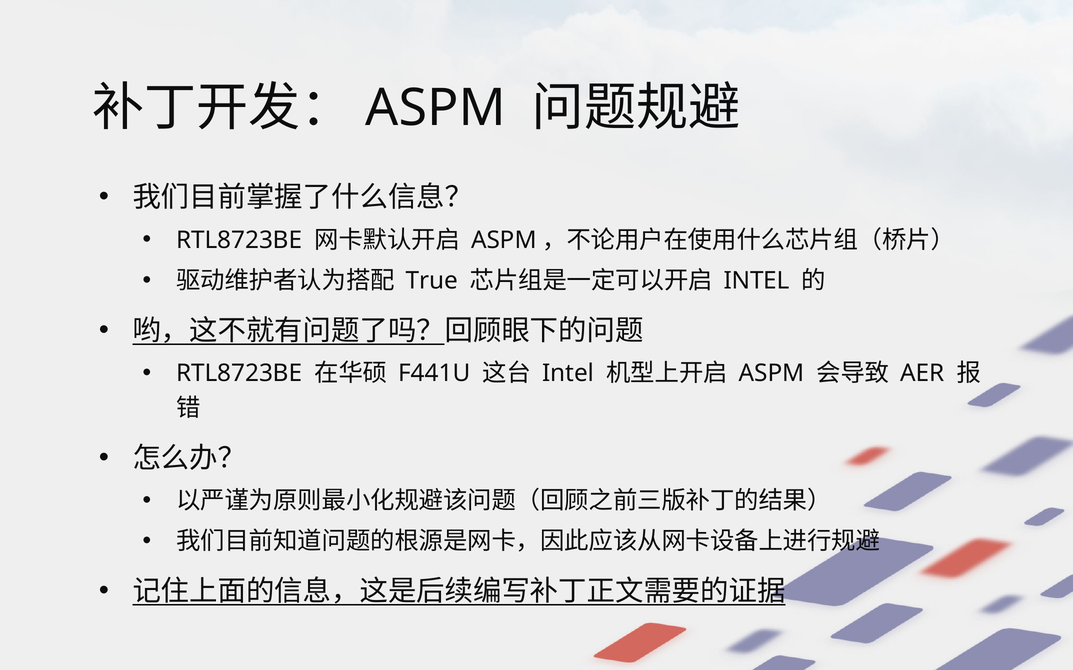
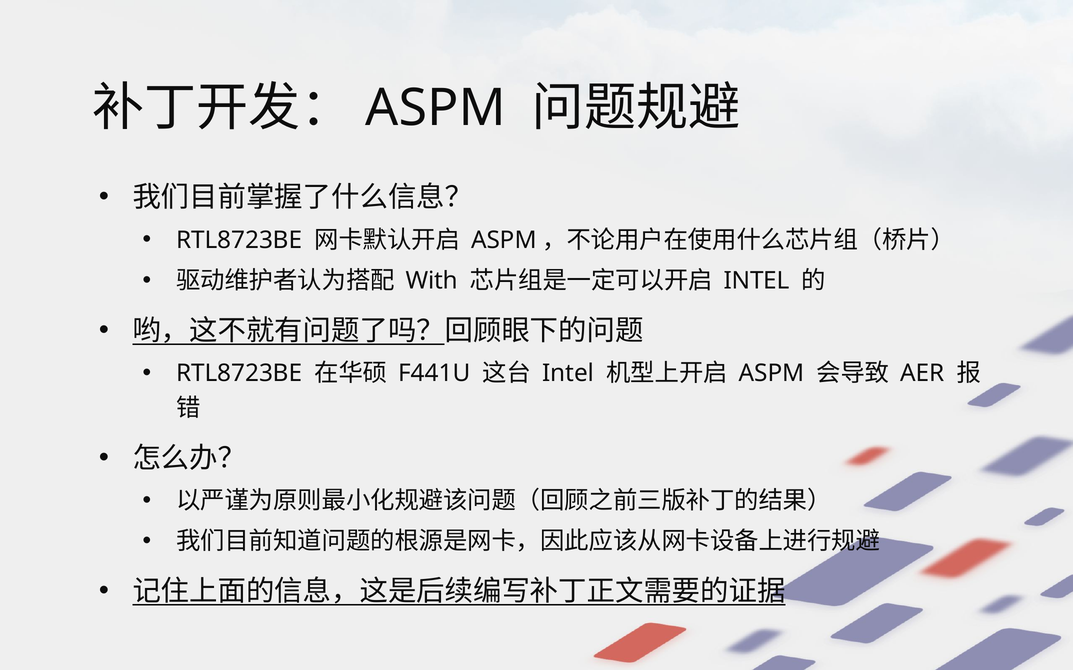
True: True -> With (432, 281)
